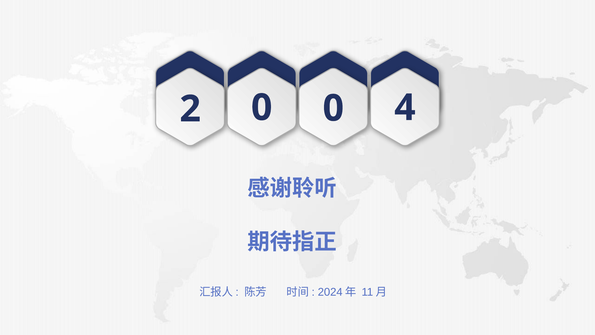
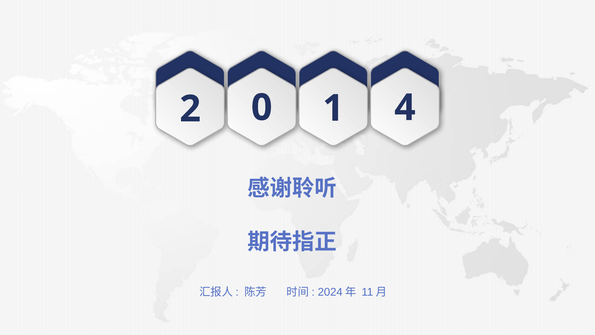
0 0: 0 -> 1 (333, 108)
